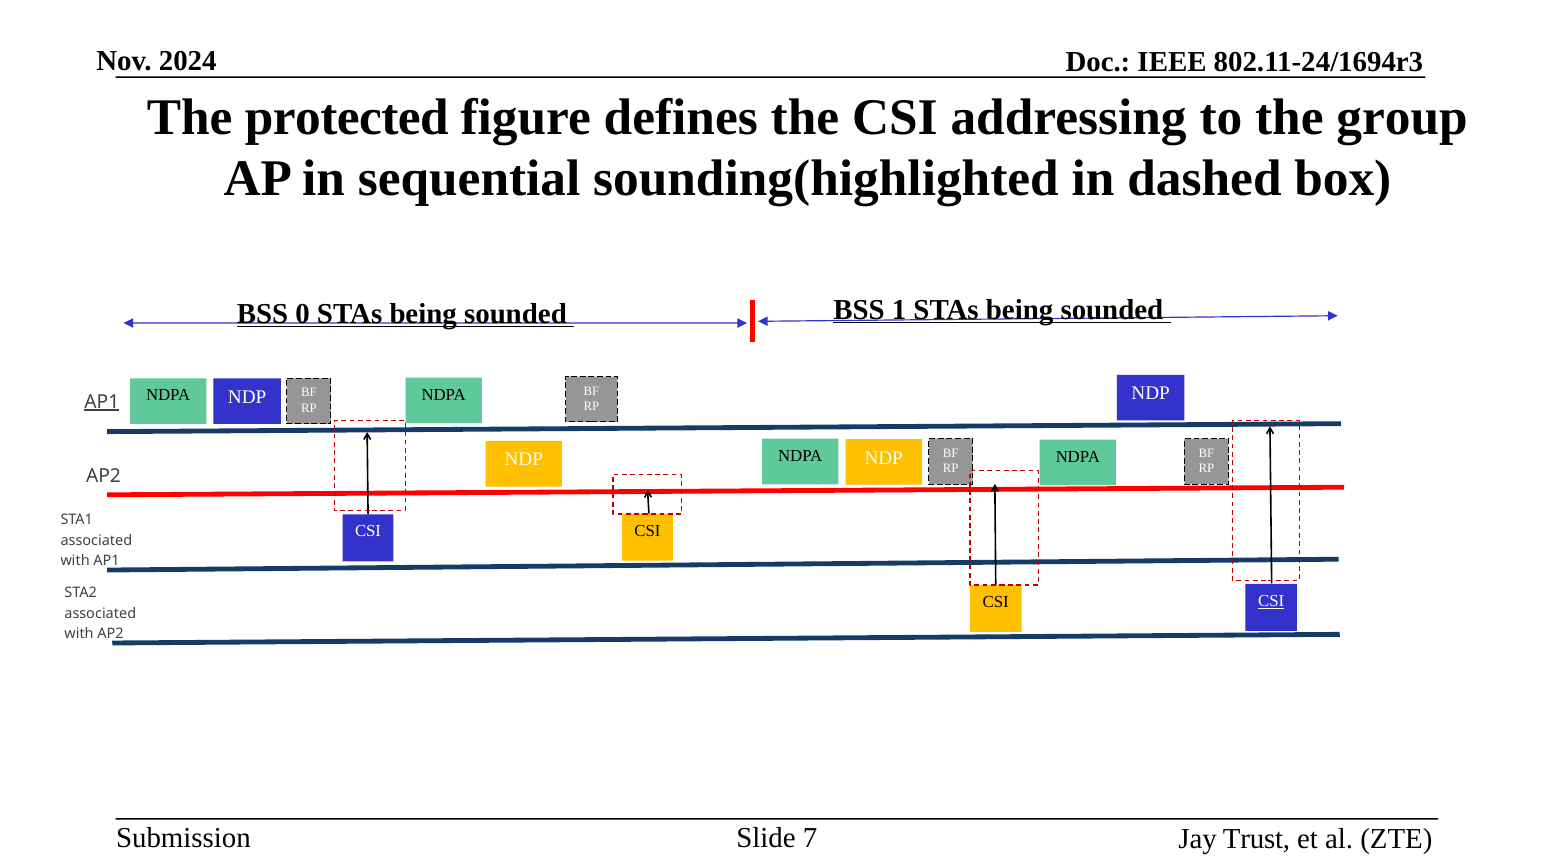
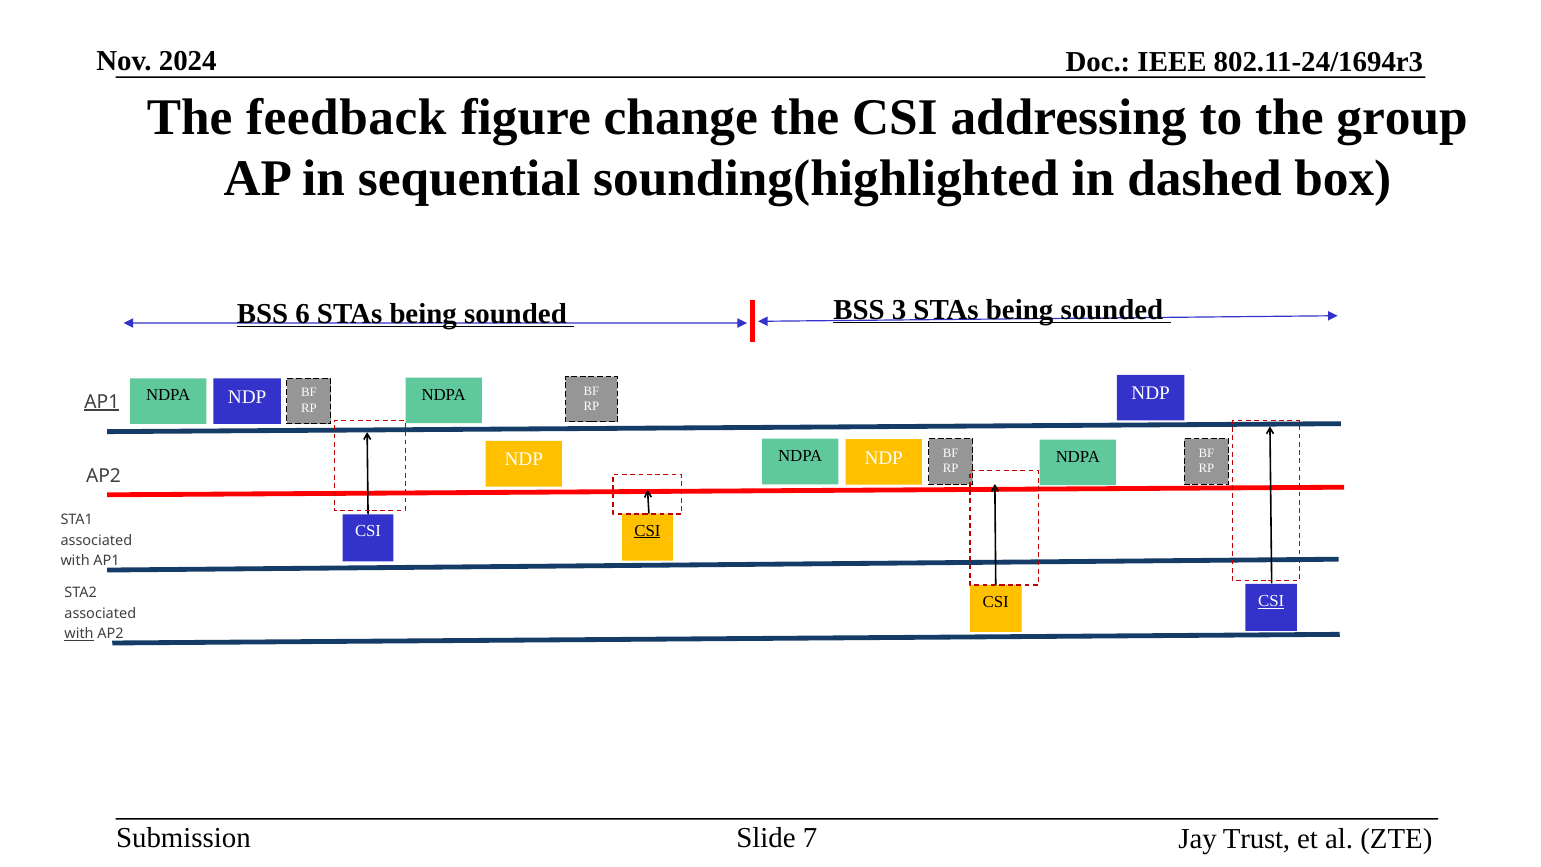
protected: protected -> feedback (346, 117)
defines: defines -> change (681, 117)
0: 0 -> 6 (303, 314)
1: 1 -> 3 (899, 310)
CSI underline: none -> present (648, 531)
with underline: none -> present (79, 634)
